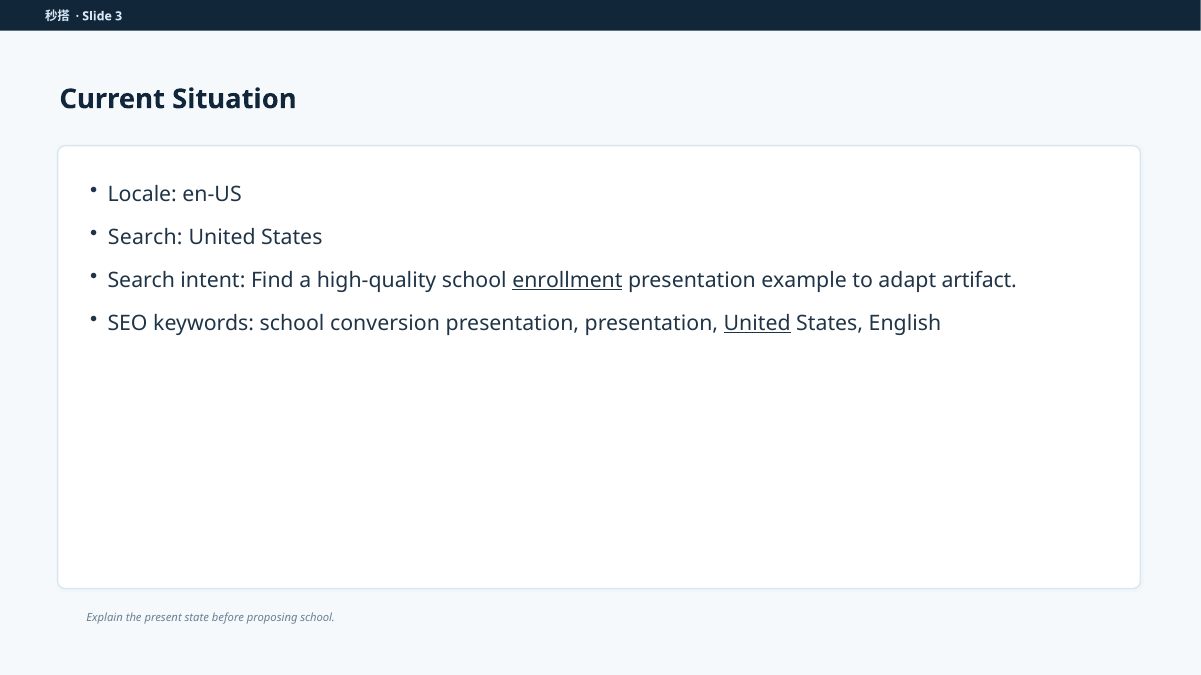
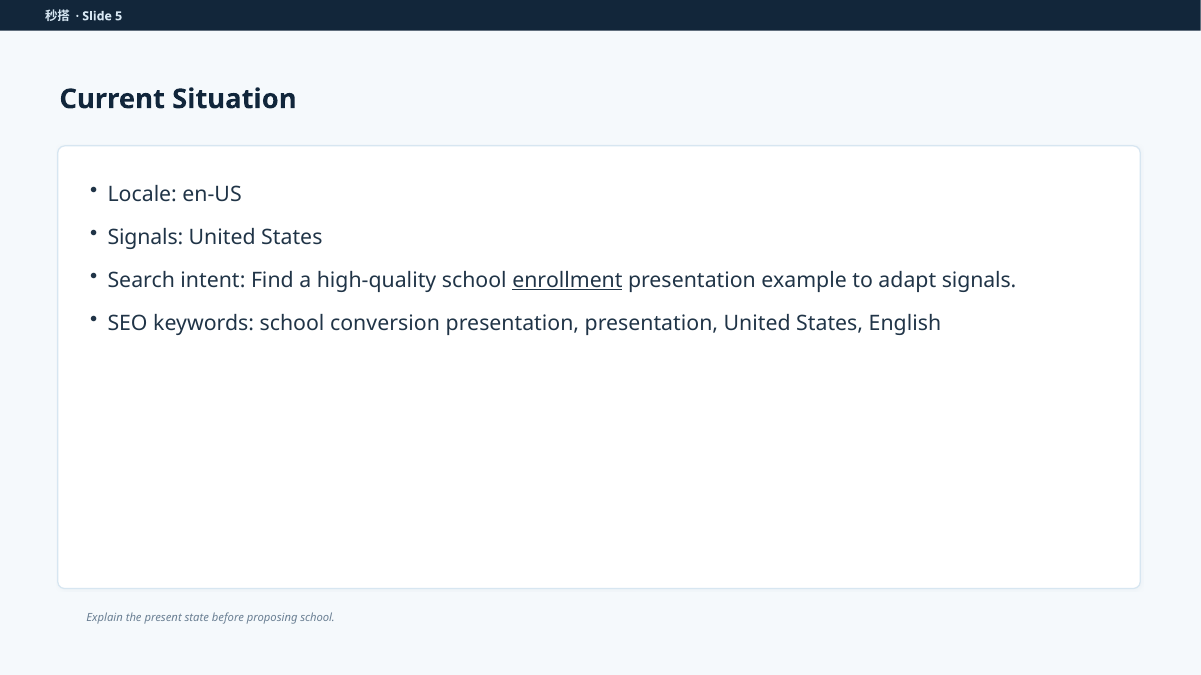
3: 3 -> 5 (119, 16)
Search: Search -> Signals (145, 237)
adapt artifact: artifact -> signals (979, 280)
United underline: present -> none (757, 324)
